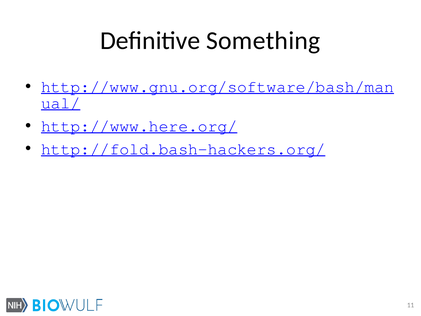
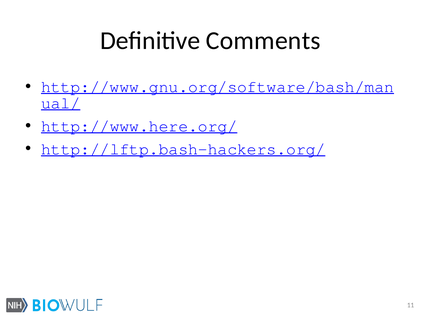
Something: Something -> Comments (263, 41)
http://fold.bash-hackers.org/: http://fold.bash-hackers.org/ -> http://lftp.bash-hackers.org/ (183, 149)
